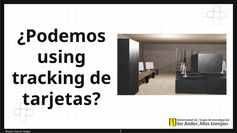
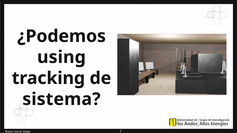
tarjetas: tarjetas -> sistema (61, 99)
